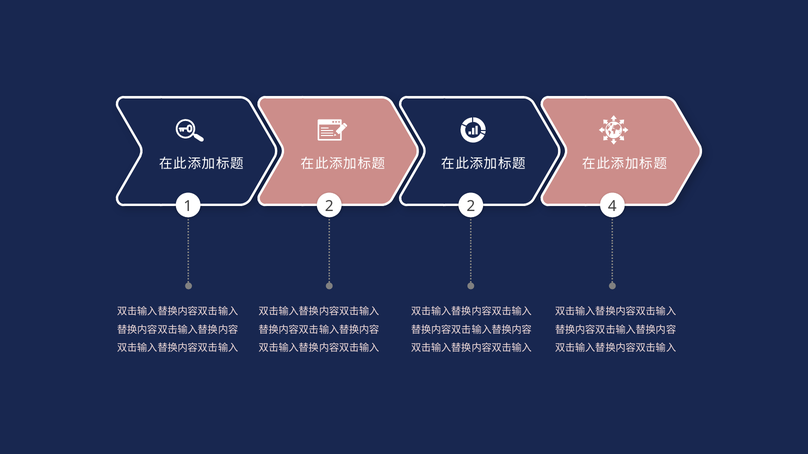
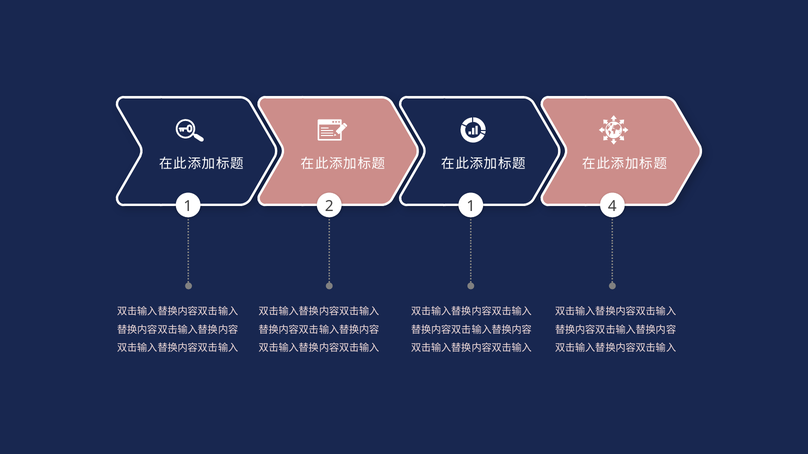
2 2: 2 -> 1 (471, 206)
